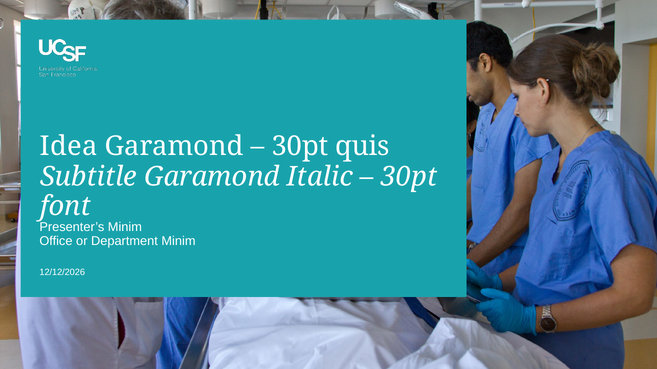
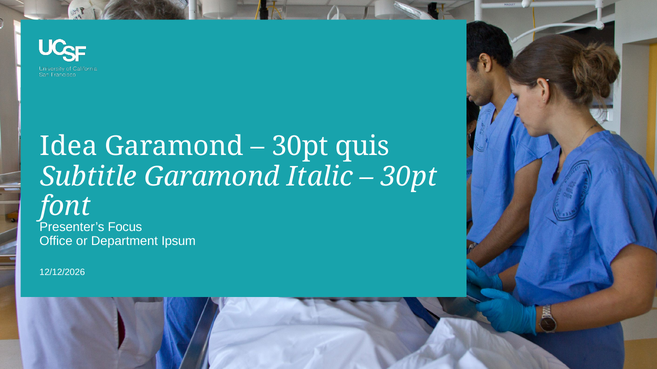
Presenter’s Minim: Minim -> Focus (125, 228)
Department Minim: Minim -> Ipsum (179, 241)
